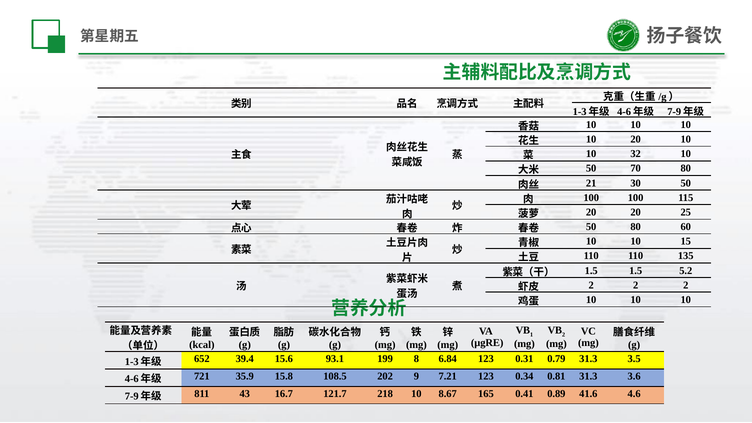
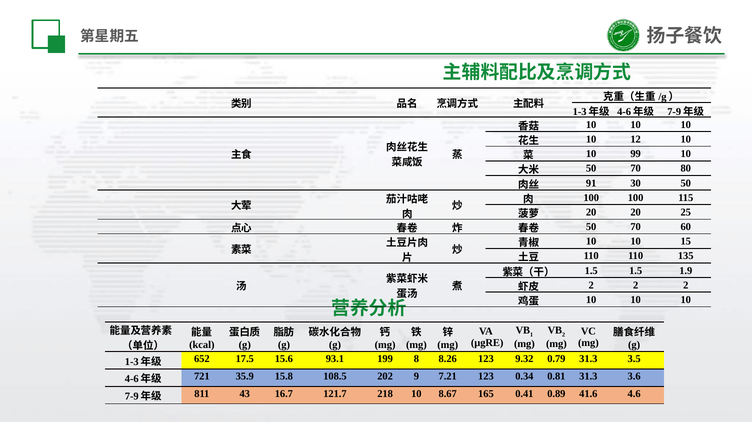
10 20: 20 -> 12 (636, 139)
32: 32 -> 99 (636, 154)
21: 21 -> 91 (591, 183)
80: 80 -> 70 (636, 227)
5.2: 5.2 -> 1.9 (686, 271)
39.4: 39.4 -> 17.5 (245, 359)
6.84: 6.84 -> 8.26 (448, 359)
0.31: 0.31 -> 9.32 (524, 359)
